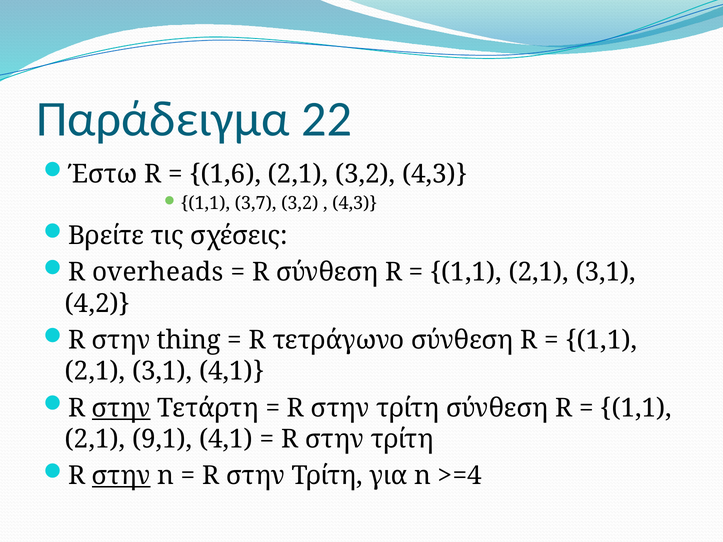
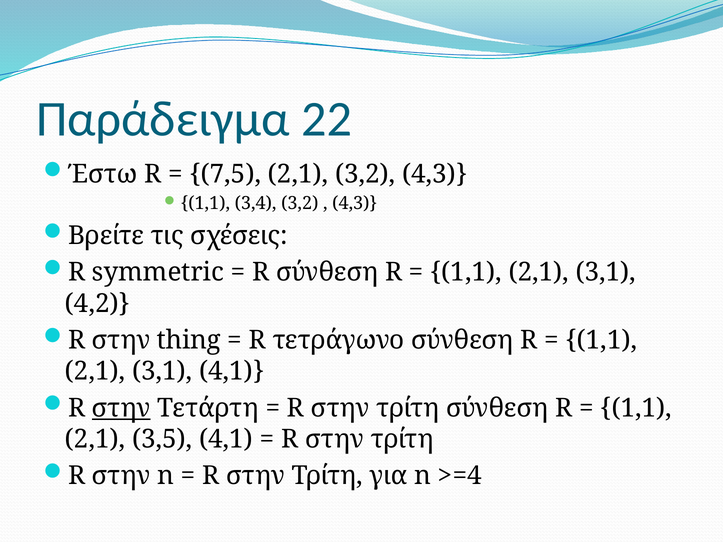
1,6: 1,6 -> 7,5 (225, 174)
3,7: 3,7 -> 3,4 (256, 204)
overheads: overheads -> symmetric (158, 272)
9,1: 9,1 -> 3,5 (162, 439)
στην underline: present -> none (121, 476)
